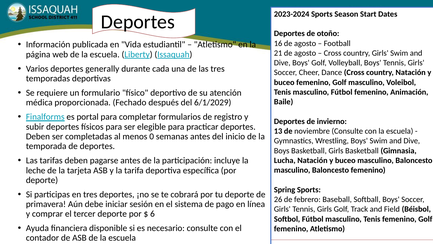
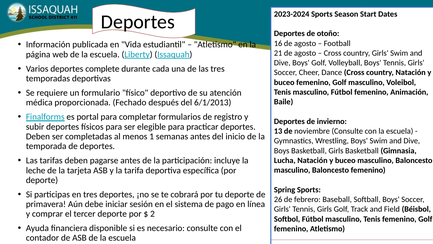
generally: generally -> complete (102, 69)
6/1/2029: 6/1/2029 -> 6/1/2013 (213, 102)
0: 0 -> 1 (152, 136)
6: 6 -> 2 (153, 214)
